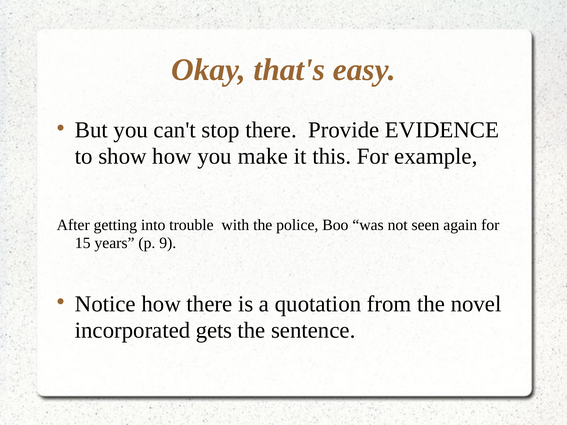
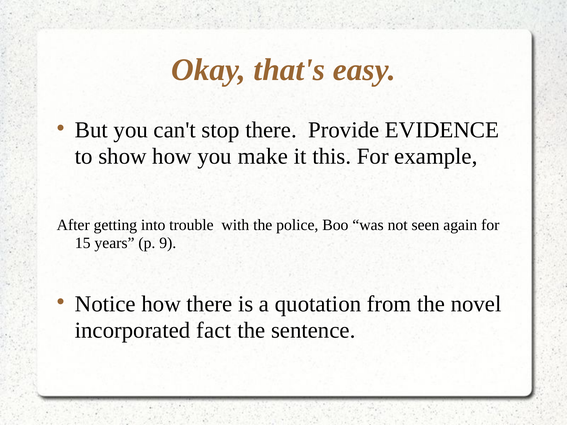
gets: gets -> fact (214, 330)
